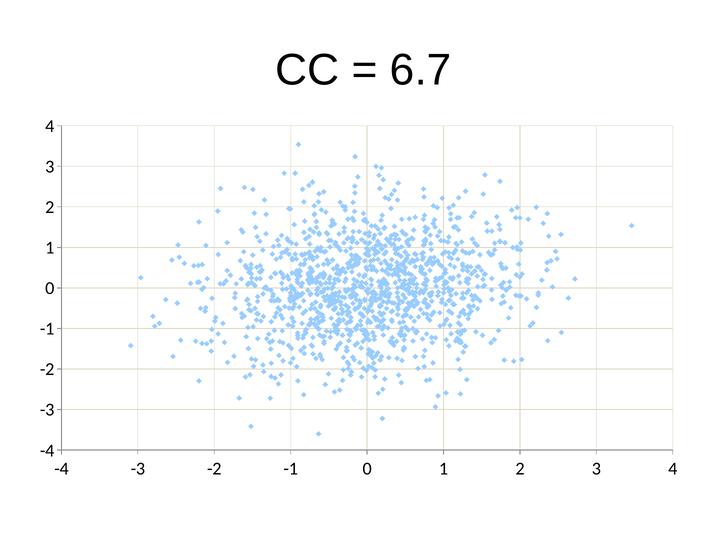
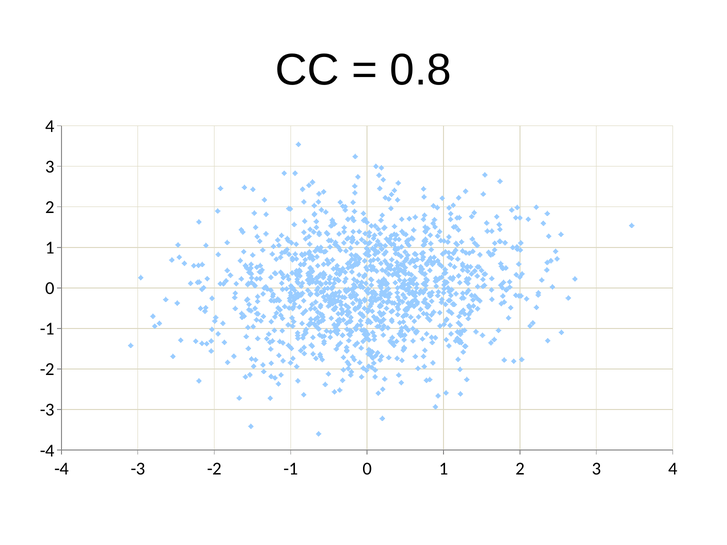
6.7: 6.7 -> 0.8 (421, 70)
